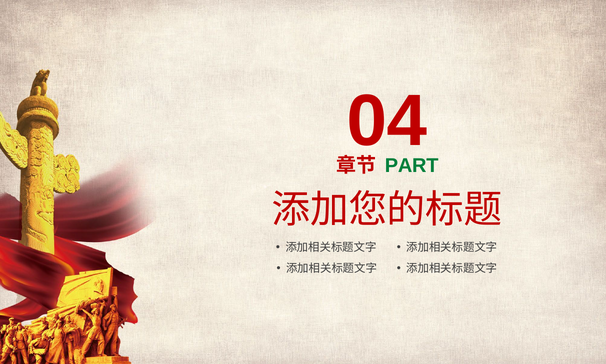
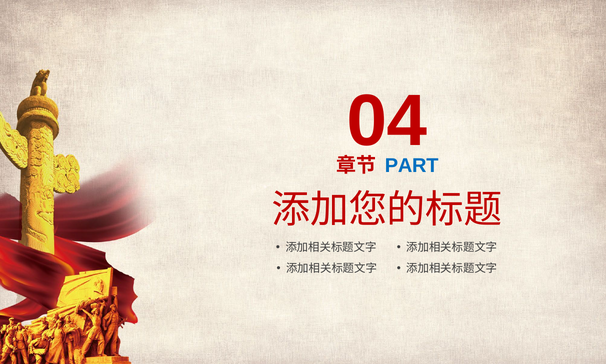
PART colour: green -> blue (412, 166)
